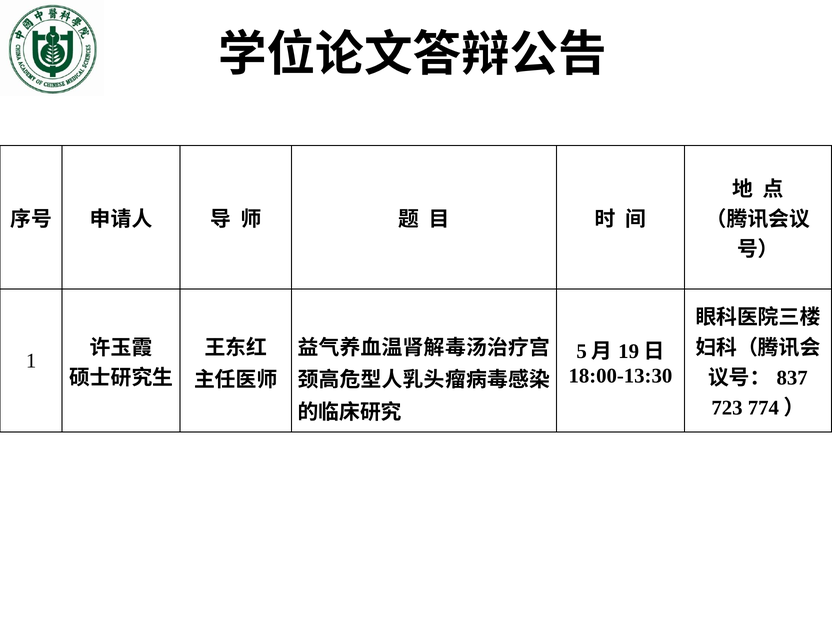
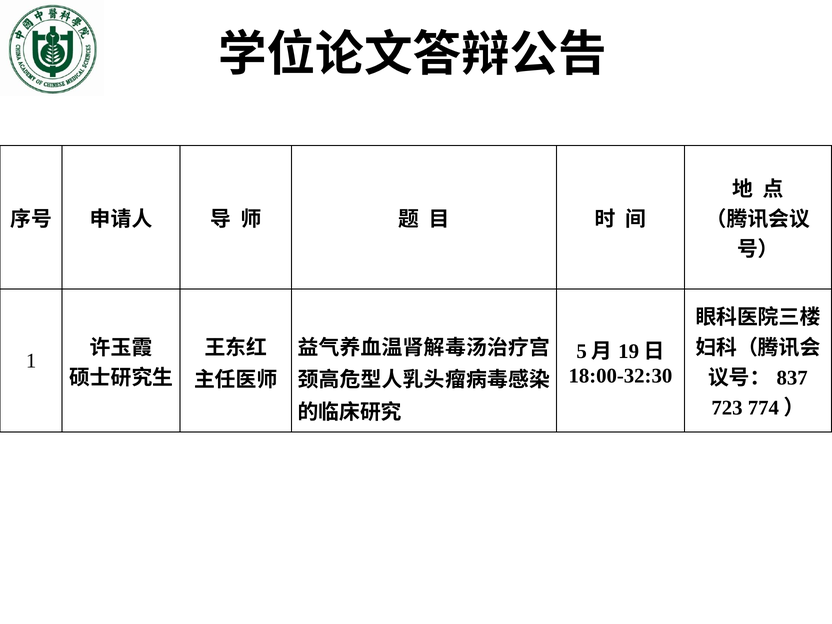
18:00-13:30: 18:00-13:30 -> 18:00-32:30 (620, 376)
